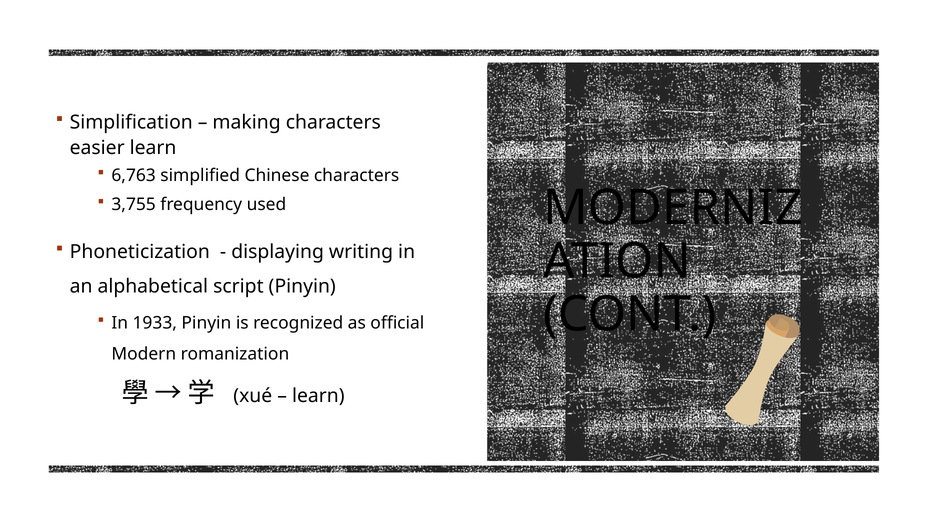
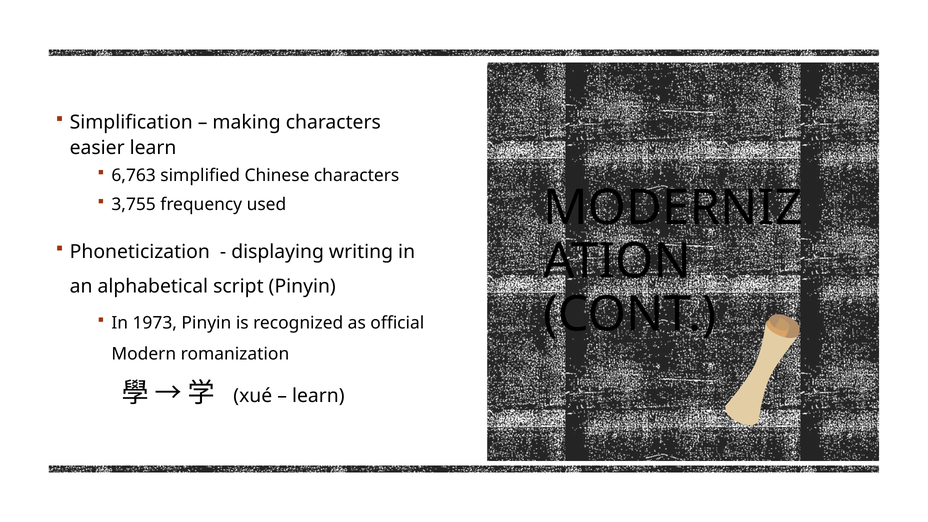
1933: 1933 -> 1973 (155, 323)
